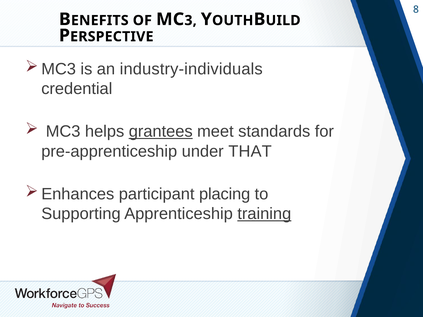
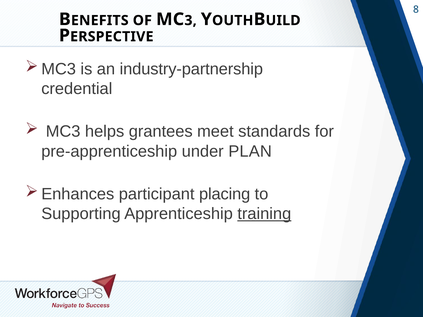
industry-individuals: industry-individuals -> industry-partnership (191, 69)
grantees underline: present -> none (161, 132)
THAT: THAT -> PLAN (250, 151)
